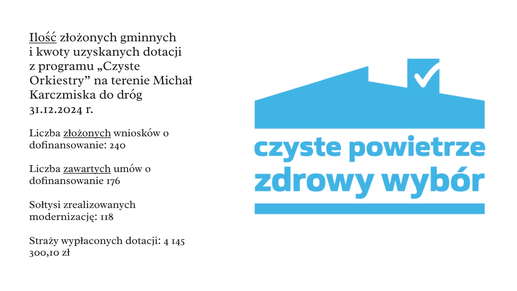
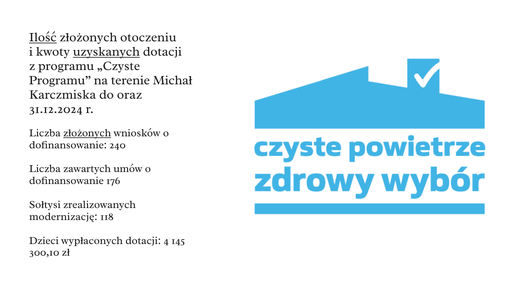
gminnych: gminnych -> otoczeniu (148, 37)
uzyskanych underline: none -> present (106, 52)
Orkiestry: Orkiestry -> Programu (60, 80)
dróg: dróg -> oraz (129, 95)
zawartych underline: present -> none (87, 169)
Straży: Straży -> Dzieci (44, 240)
